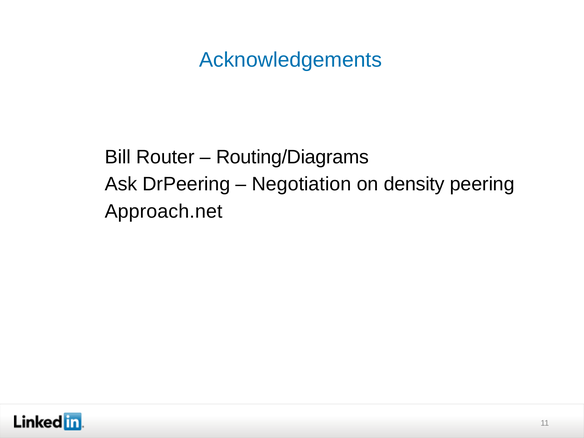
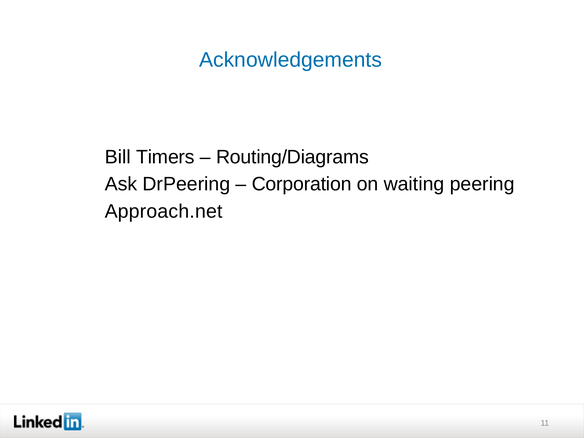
Router: Router -> Timers (165, 157)
Negotiation: Negotiation -> Corporation (302, 184)
density: density -> waiting (414, 184)
